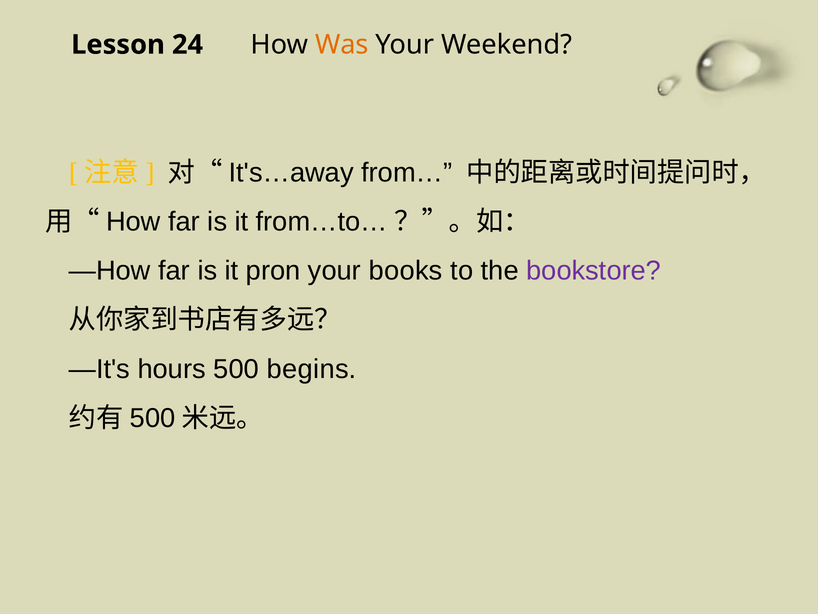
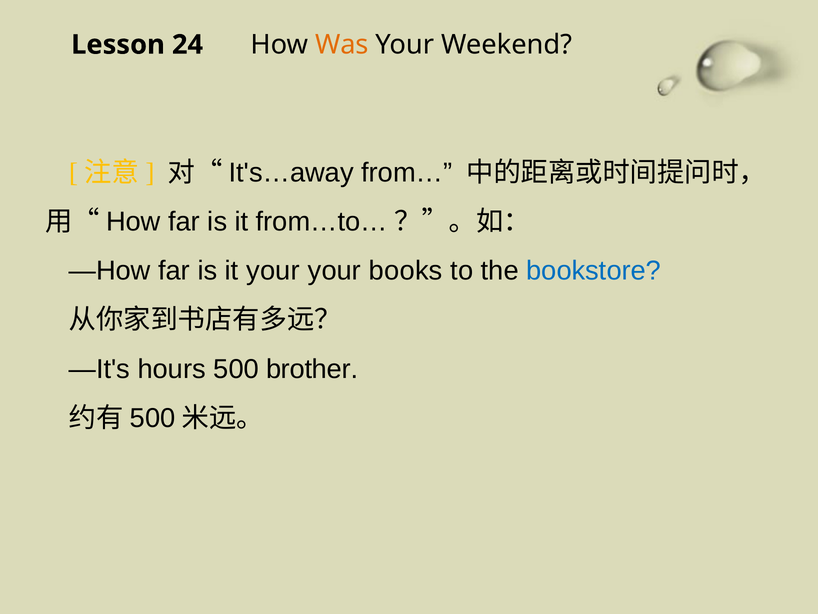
it pron: pron -> your (273, 271)
bookstore colour: purple -> blue (594, 271)
begins: begins -> brother (312, 369)
